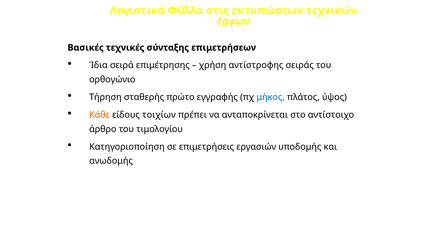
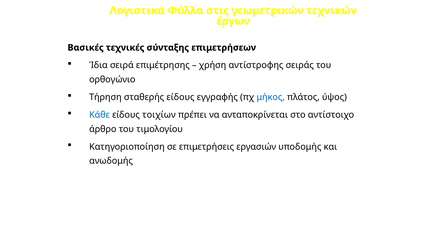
εκτυπώσεων: εκτυπώσεων -> γεωμετρικών (268, 11)
σταθερής πρώτο: πρώτο -> είδους (180, 97)
Κάθε colour: orange -> blue (100, 115)
